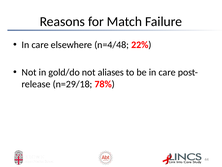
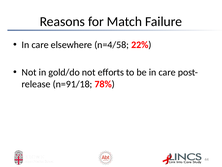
n=4/48: n=4/48 -> n=4/58 (112, 45)
aliases: aliases -> efforts (111, 72)
n=29/18: n=29/18 -> n=91/18 (73, 84)
